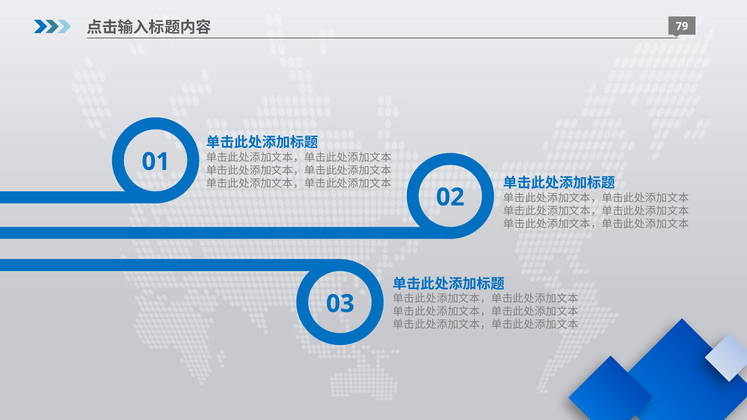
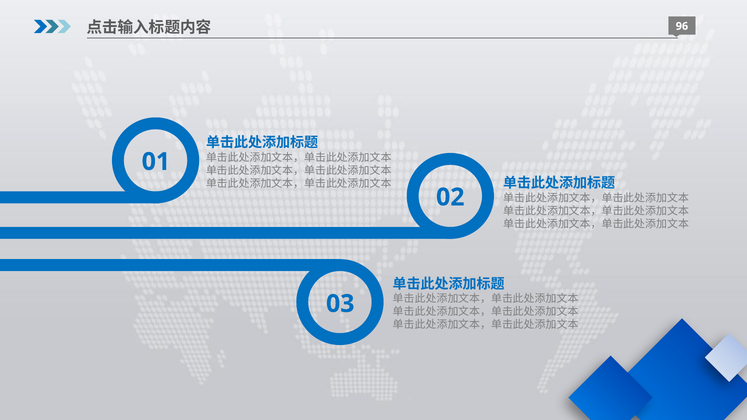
79: 79 -> 96 (682, 26)
